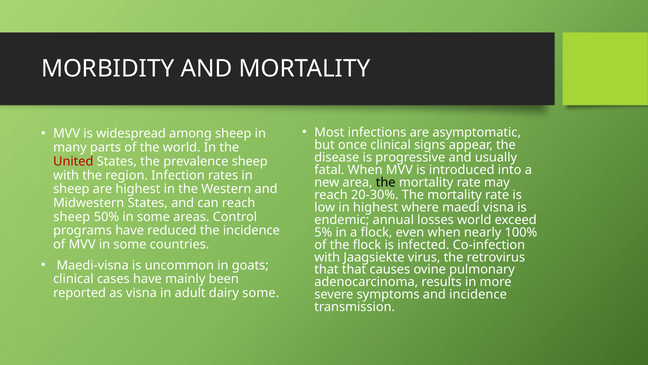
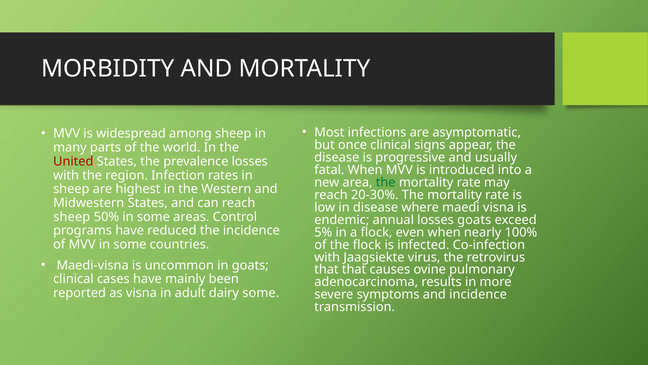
prevalence sheep: sheep -> losses (250, 161)
the colour: black -> green (386, 182)
in highest: highest -> disease (376, 207)
losses world: world -> goats (474, 220)
